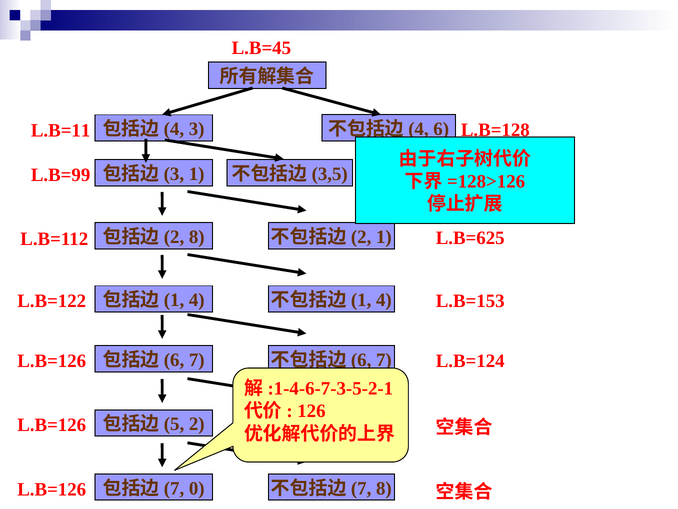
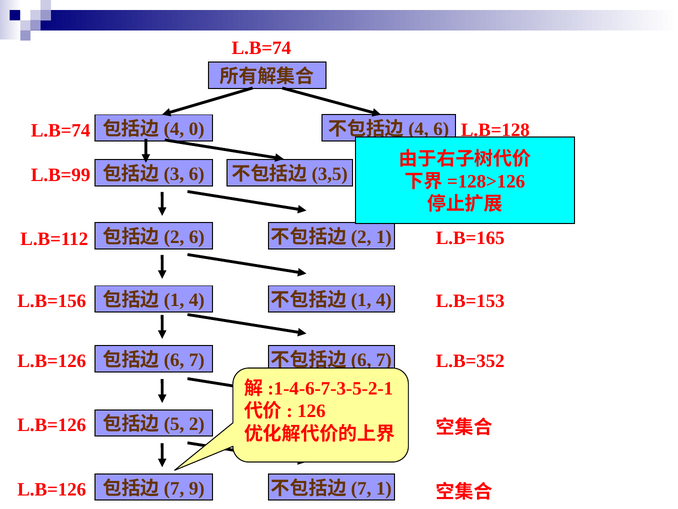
L.B=45: L.B=45 -> L.B=74 (261, 48)
3: 3 -> 0 (197, 129)
L.B=11: L.B=11 -> L.B=74 (61, 131)
1: 1 -> 6 (197, 174)
8: 8 -> 6 (197, 237)
L.B=625: L.B=625 -> L.B=165 (470, 238)
L.B=122: L.B=122 -> L.B=156 (52, 301)
L.B=124: L.B=124 -> L.B=352 (470, 361)
0: 0 -> 9 (197, 488)
8: 8 -> 1 (384, 488)
